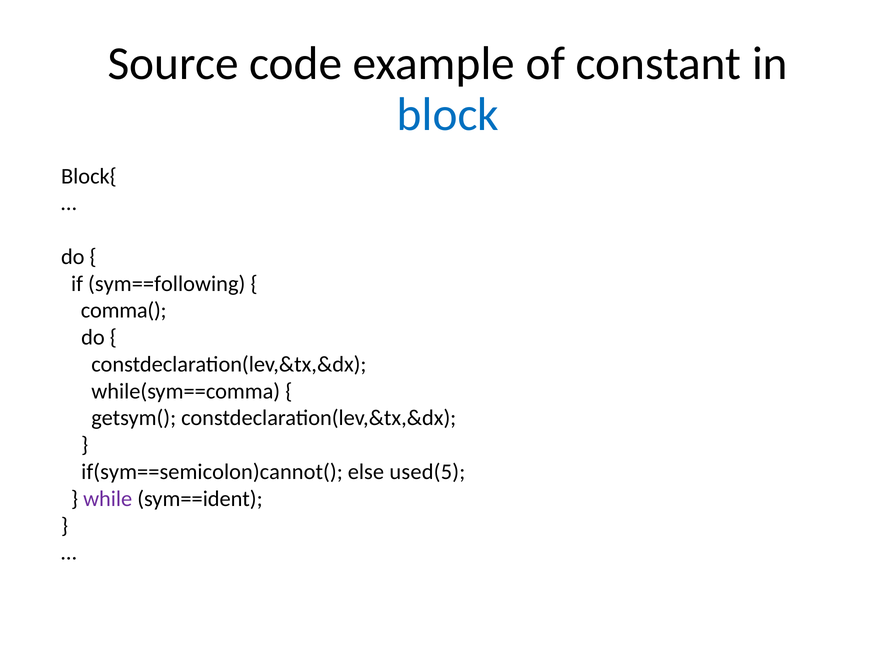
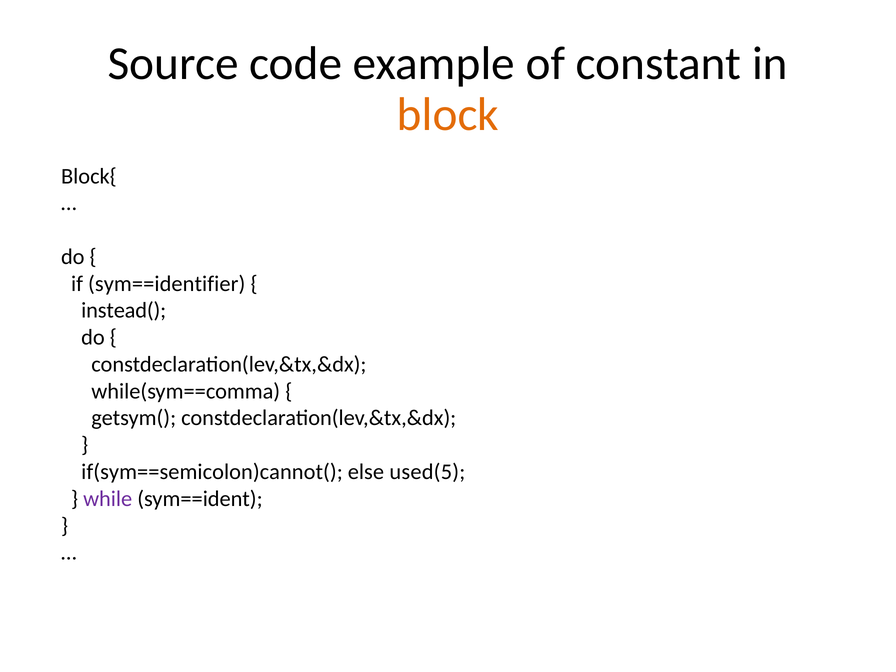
block colour: blue -> orange (448, 115)
sym==following: sym==following -> sym==identifier (167, 284)
comma(: comma( -> instead( (124, 311)
